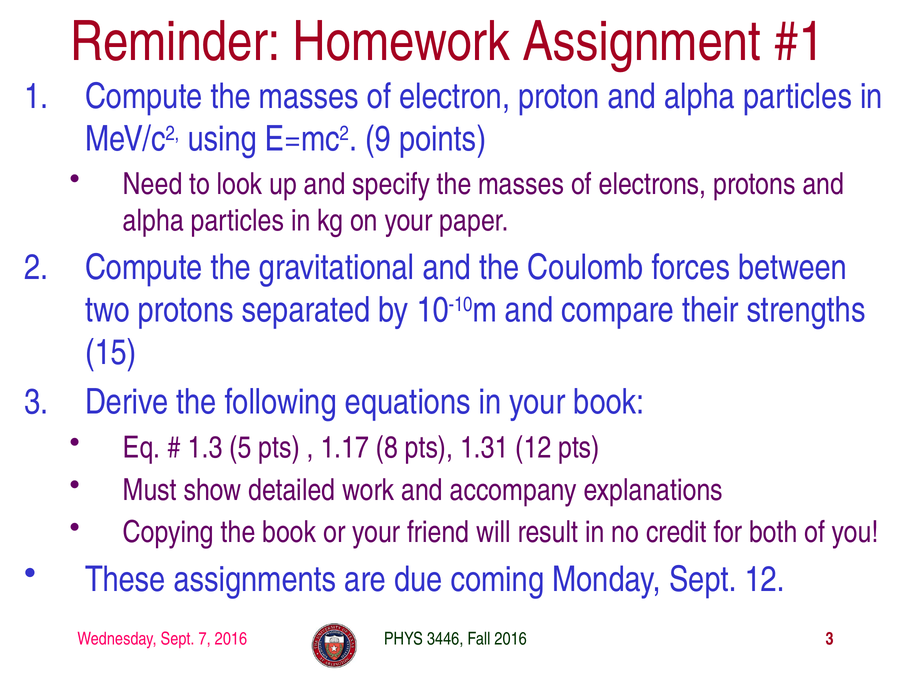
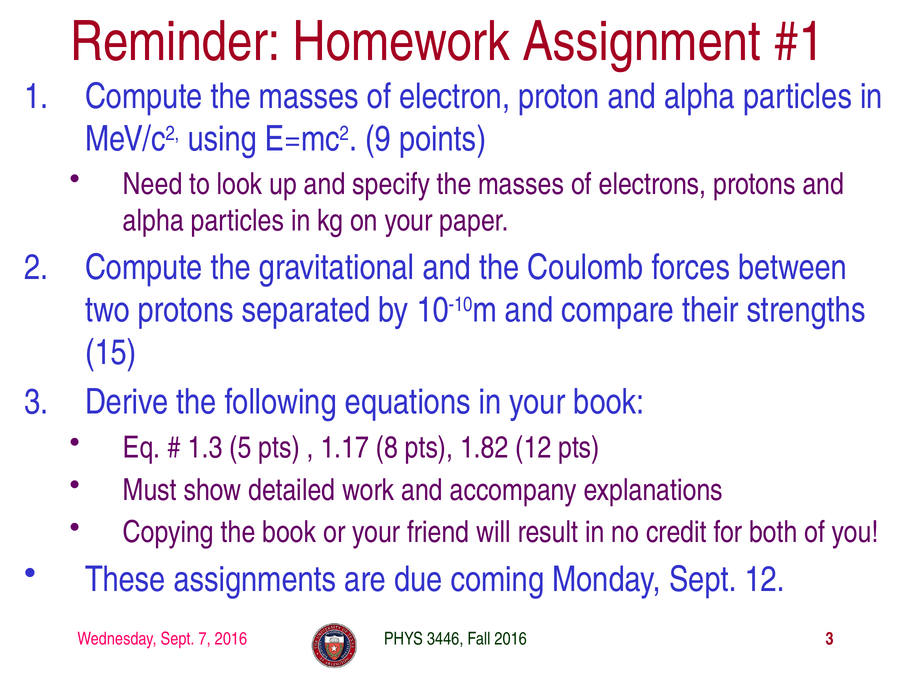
1.31: 1.31 -> 1.82 (484, 448)
